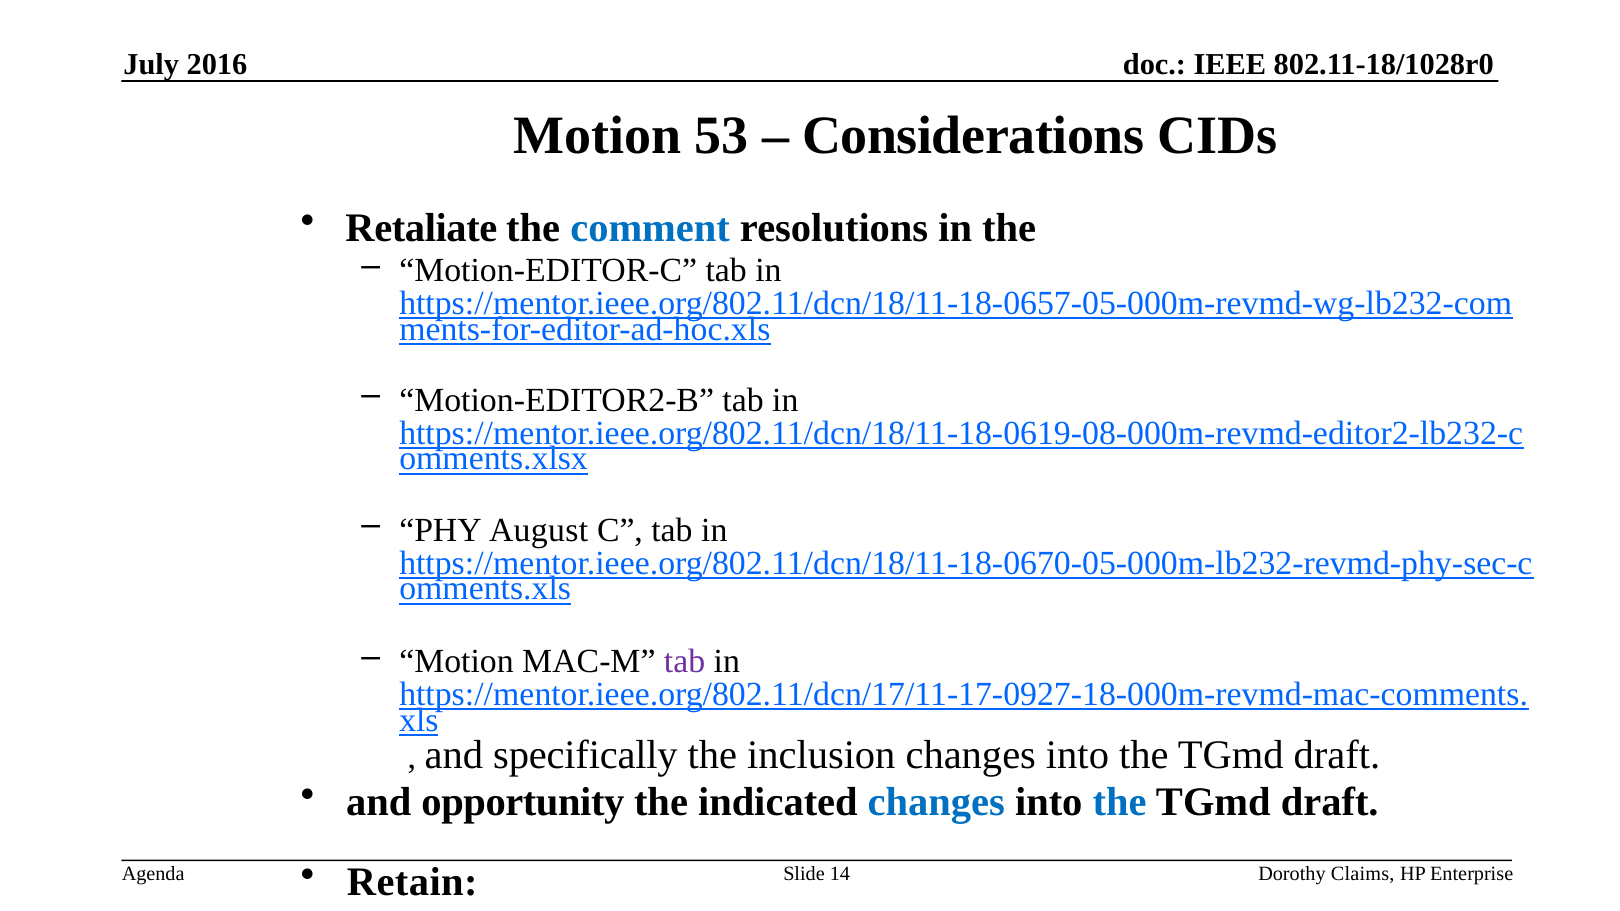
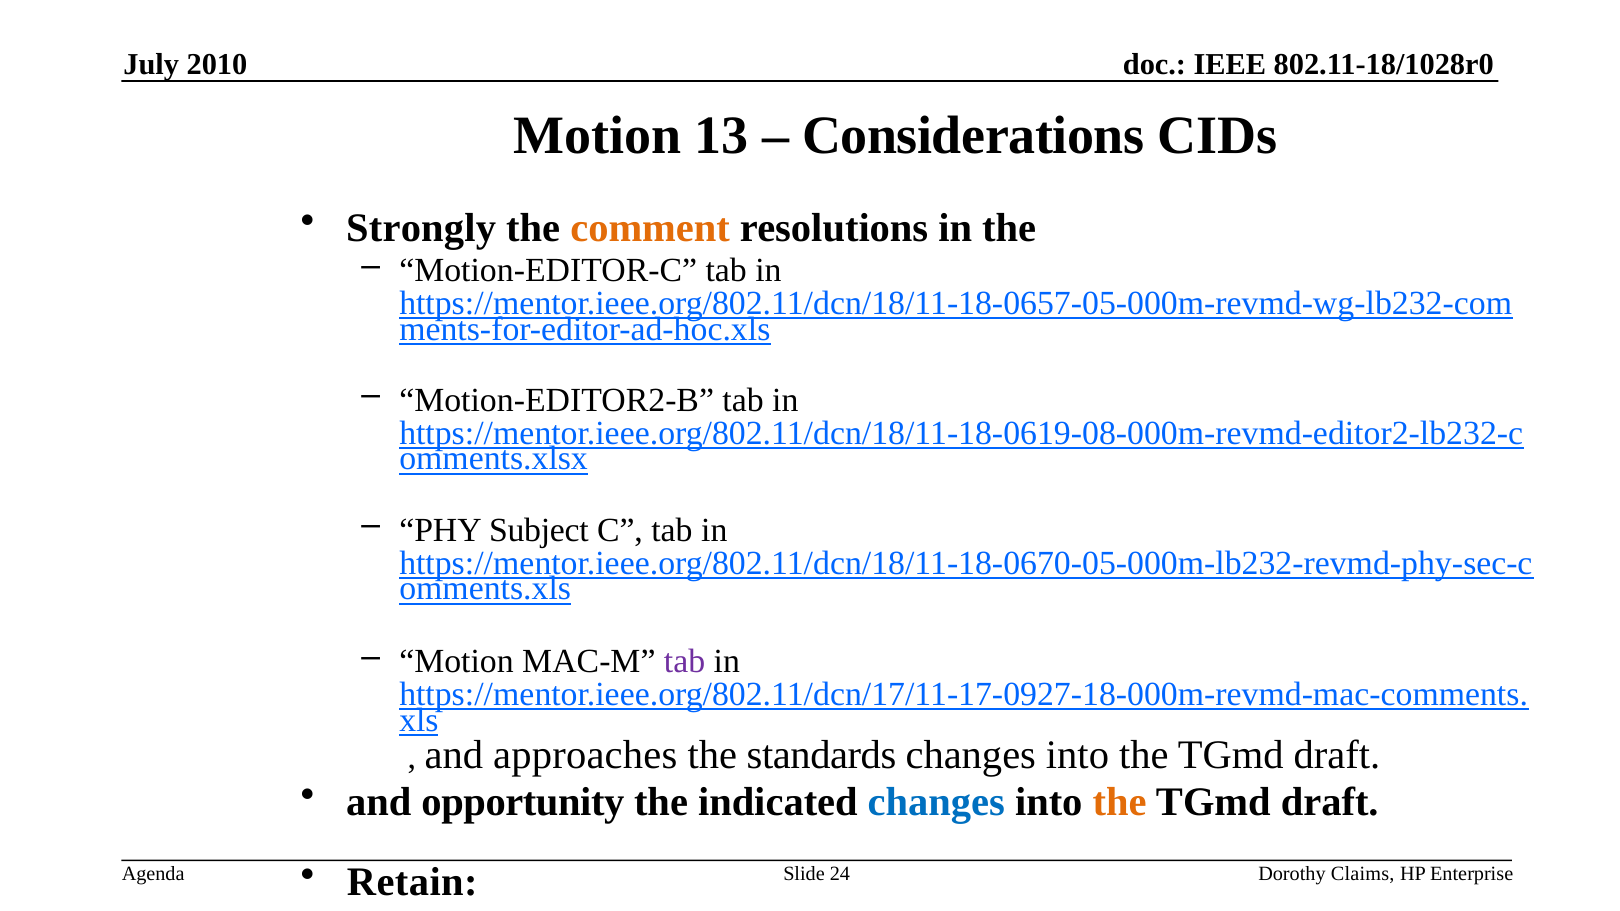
2016: 2016 -> 2010 (217, 65)
53: 53 -> 13 (722, 135)
Retaliate: Retaliate -> Strongly (421, 228)
comment colour: blue -> orange (650, 228)
August: August -> Subject (539, 531)
specifically: specifically -> approaches (585, 756)
inclusion: inclusion -> standards (822, 756)
the colour: blue -> orange (1120, 803)
14: 14 -> 24 (840, 874)
